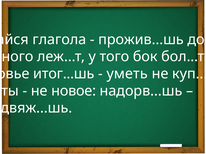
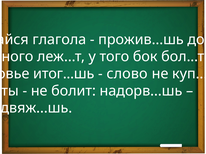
уметь: уметь -> слово (127, 74)
новое: новое -> болит (74, 91)
